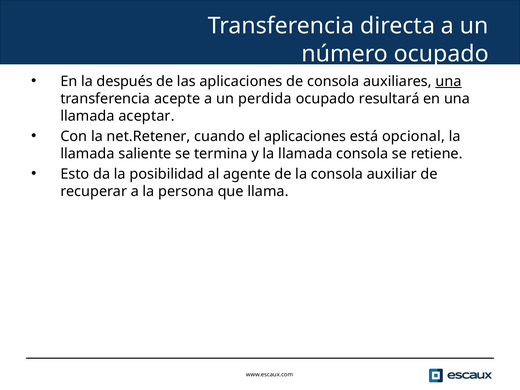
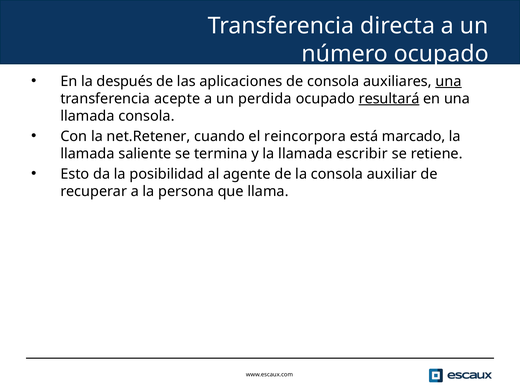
resultará underline: none -> present (389, 99)
llamada aceptar: aceptar -> consola (147, 116)
el aplicaciones: aplicaciones -> reincorpora (305, 136)
opcional: opcional -> marcado (414, 136)
llamada consola: consola -> escribir (362, 154)
